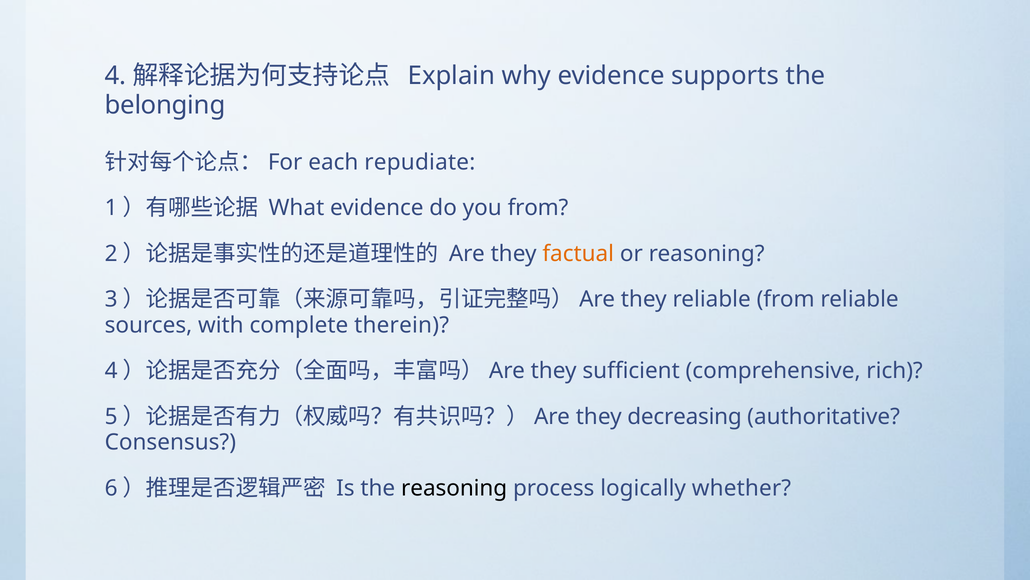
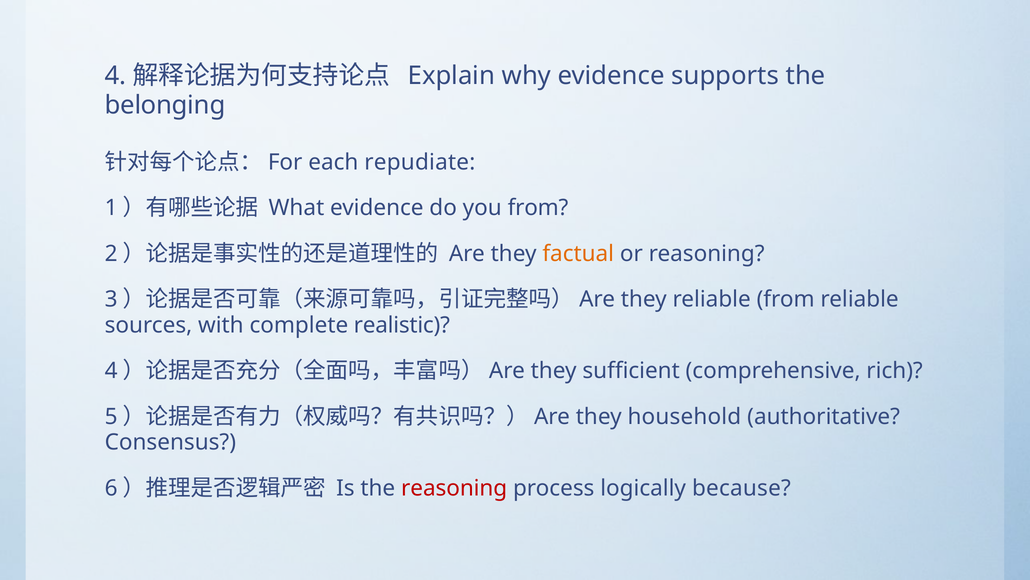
therein: therein -> realistic (402, 325)
decreasing: decreasing -> household (684, 416)
reasoning colour: black -> red (454, 488)
whether: whether -> because (741, 488)
